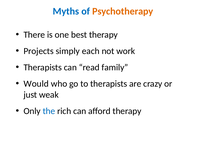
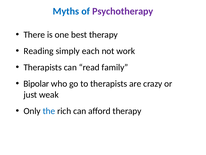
Psychotherapy colour: orange -> purple (123, 11)
Projects: Projects -> Reading (39, 51)
Would: Would -> Bipolar (36, 83)
